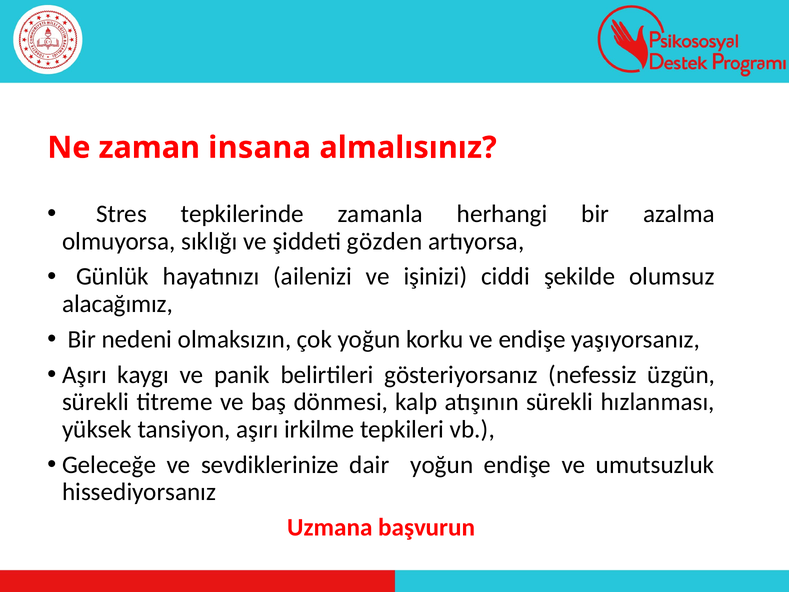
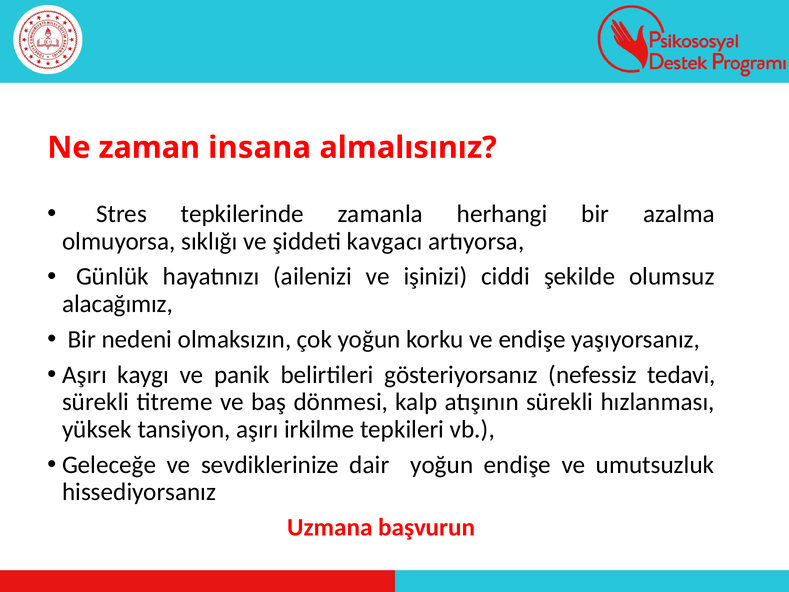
gözden: gözden -> kavgacı (385, 241)
üzgün: üzgün -> tedavi (681, 375)
